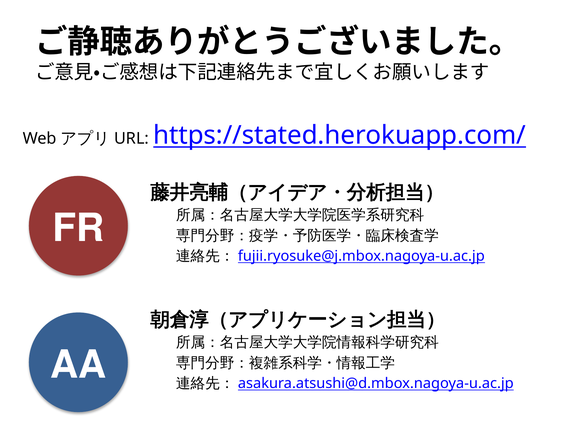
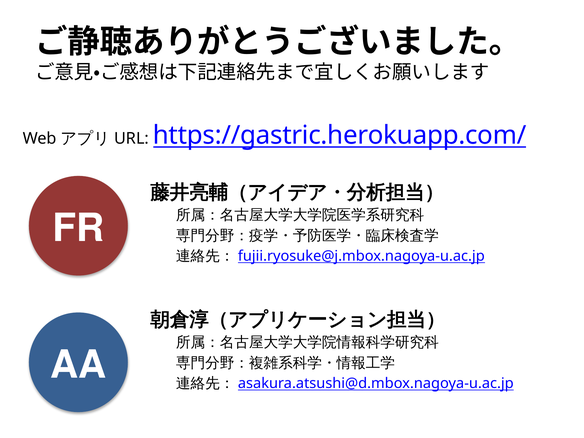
https://stated.herokuapp.com/: https://stated.herokuapp.com/ -> https://gastric.herokuapp.com/ (340, 135)
